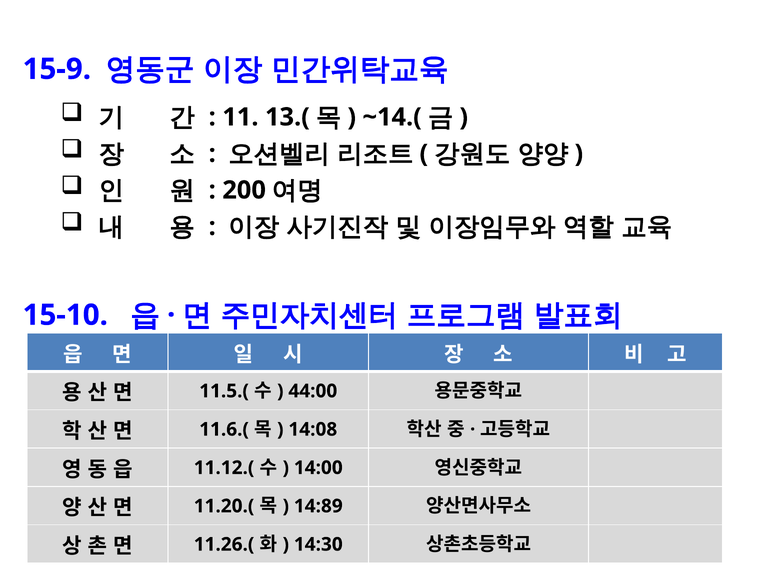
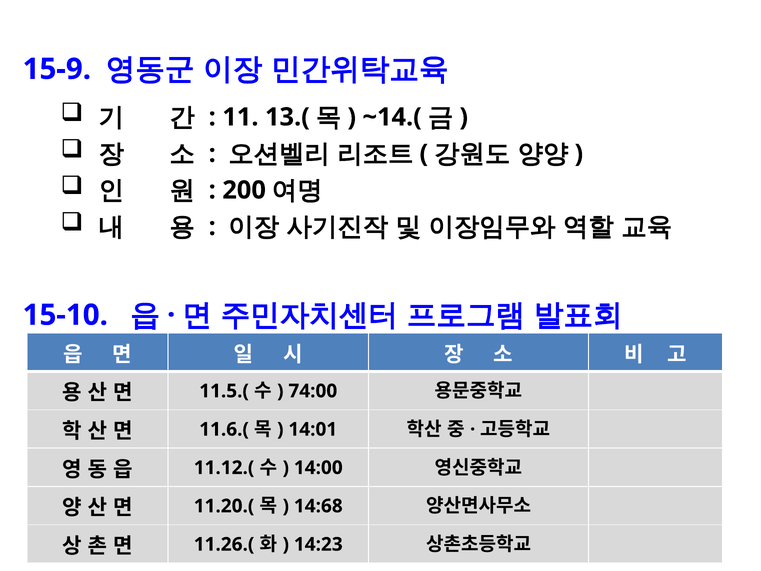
44:00: 44:00 -> 74:00 (313, 391)
14:08: 14:08 -> 14:01 (313, 429)
14:89: 14:89 -> 14:68 (318, 506)
14:30: 14:30 -> 14:23 (318, 544)
